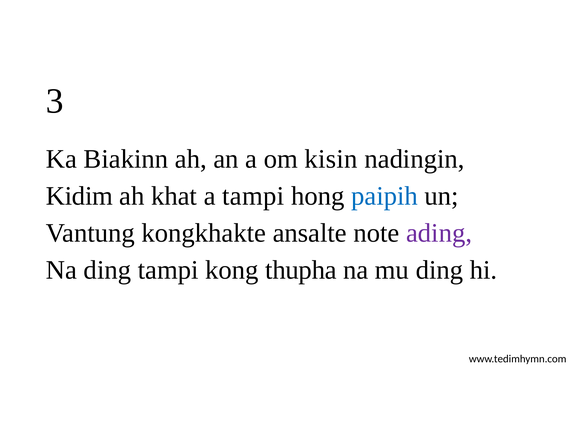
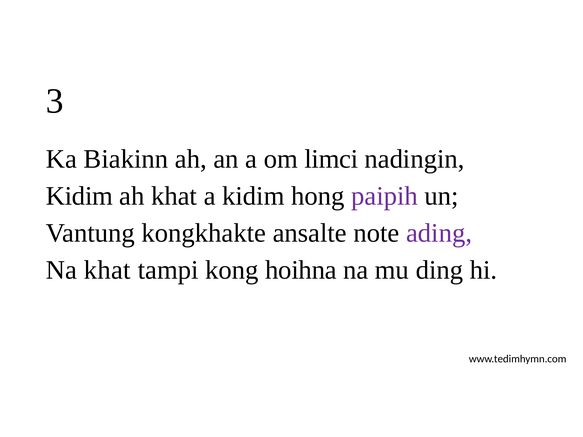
kisin: kisin -> limci (331, 159)
a tampi: tampi -> kidim (253, 196)
paipih colour: blue -> purple (385, 196)
Na ding: ding -> khat (107, 270)
thupha: thupha -> hoihna (301, 270)
